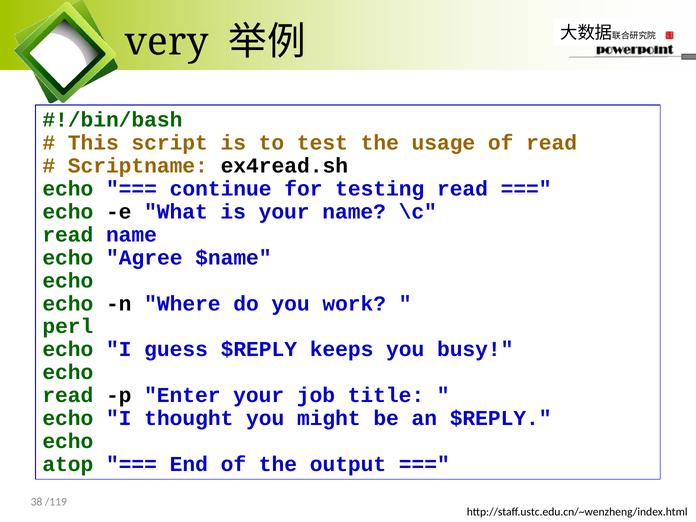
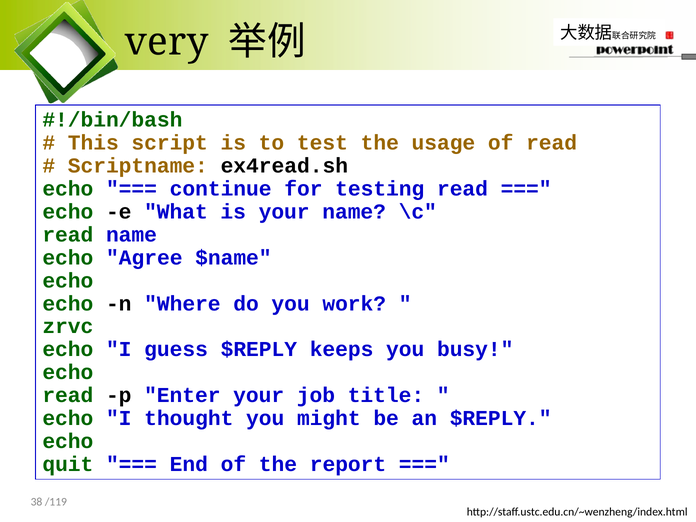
perl: perl -> zrvc (68, 326)
atop: atop -> quit (68, 464)
output: output -> report (348, 464)
